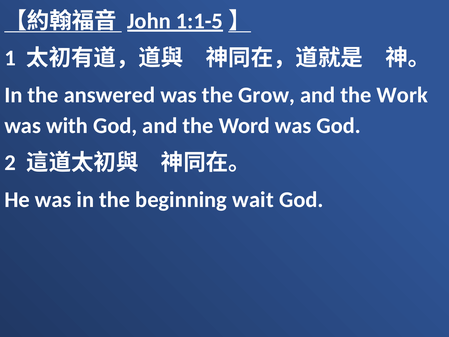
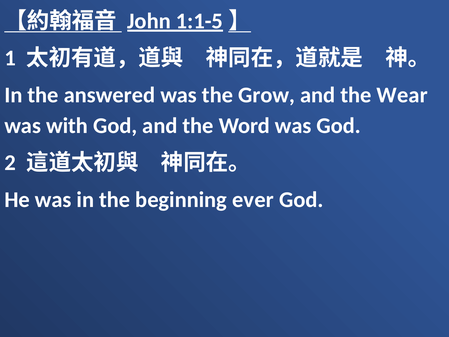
Work: Work -> Wear (402, 95)
wait: wait -> ever (253, 200)
